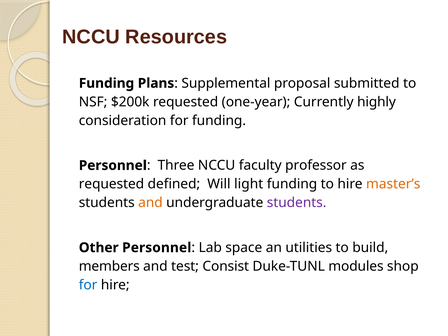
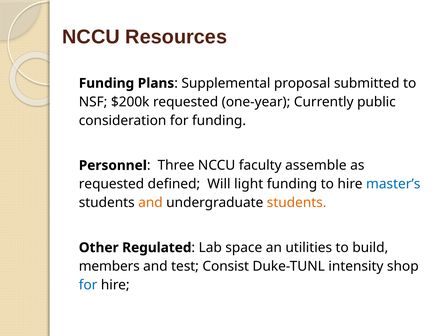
highly: highly -> public (376, 102)
professor: professor -> assemble (316, 165)
master’s colour: orange -> blue (393, 184)
students colour: purple -> orange (297, 203)
Other Personnel: Personnel -> Regulated (157, 248)
modules: modules -> intensity (356, 266)
